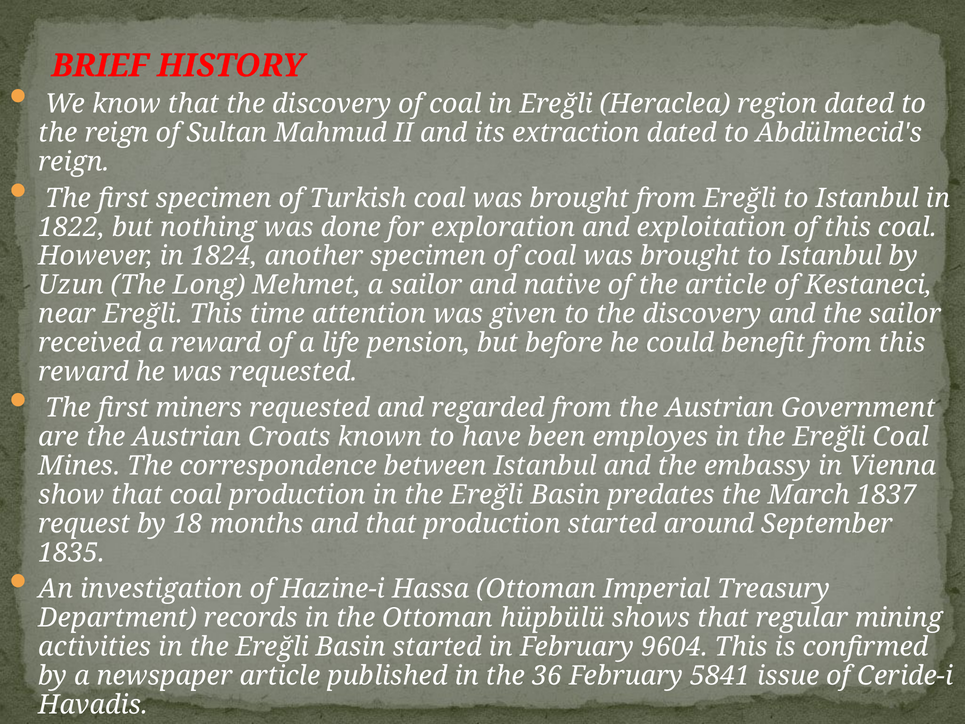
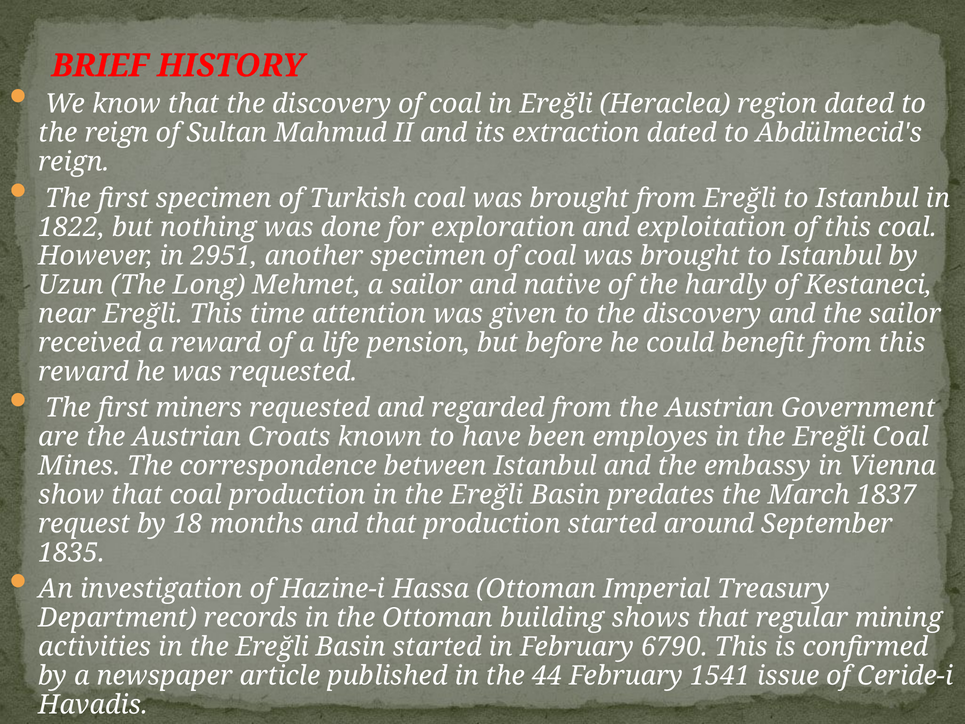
1824: 1824 -> 2951 (224, 256)
the article: article -> hardly (726, 285)
hüpbülü: hüpbülü -> building (552, 618)
9604: 9604 -> 6790 (674, 647)
36: 36 -> 44 (547, 676)
5841: 5841 -> 1541 (720, 676)
